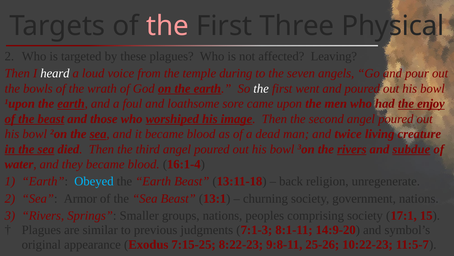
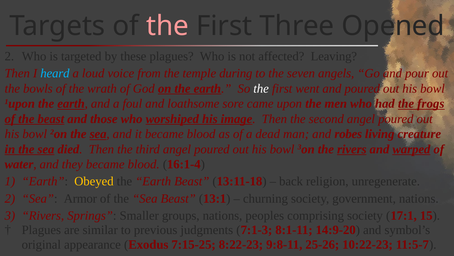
Physical: Physical -> Opened (393, 26)
heard colour: white -> light blue (55, 73)
enjoy: enjoy -> frogs (431, 103)
twice: twice -> robes (348, 134)
subdue: subdue -> warped (411, 149)
Obeyed colour: light blue -> yellow (94, 181)
